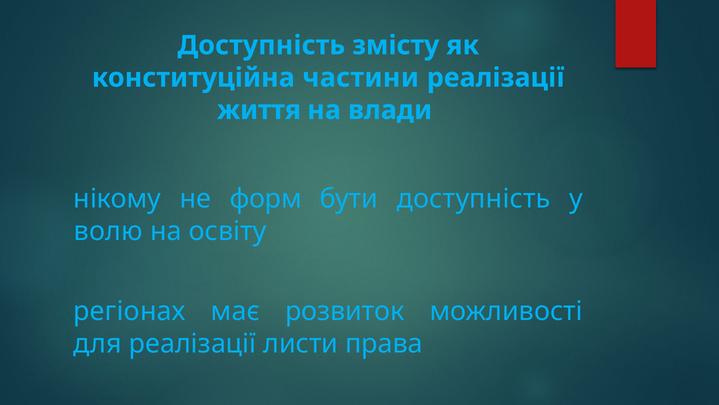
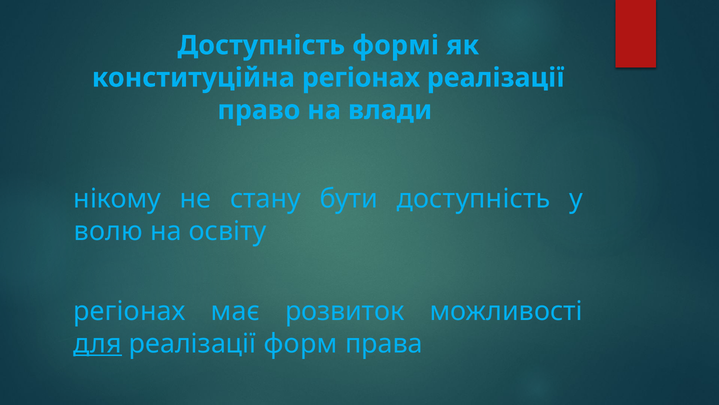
змісту: змісту -> формі (396, 45)
конституційна частини: частини -> регіонах (361, 78)
життя: життя -> право (259, 110)
форм: форм -> стану (266, 199)
для underline: none -> present (98, 343)
листи: листи -> форм (301, 343)
